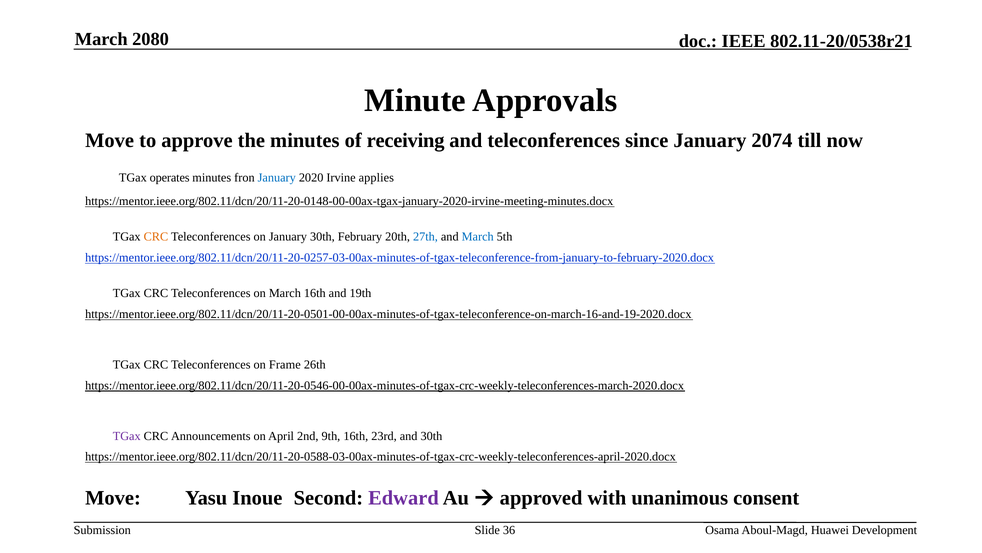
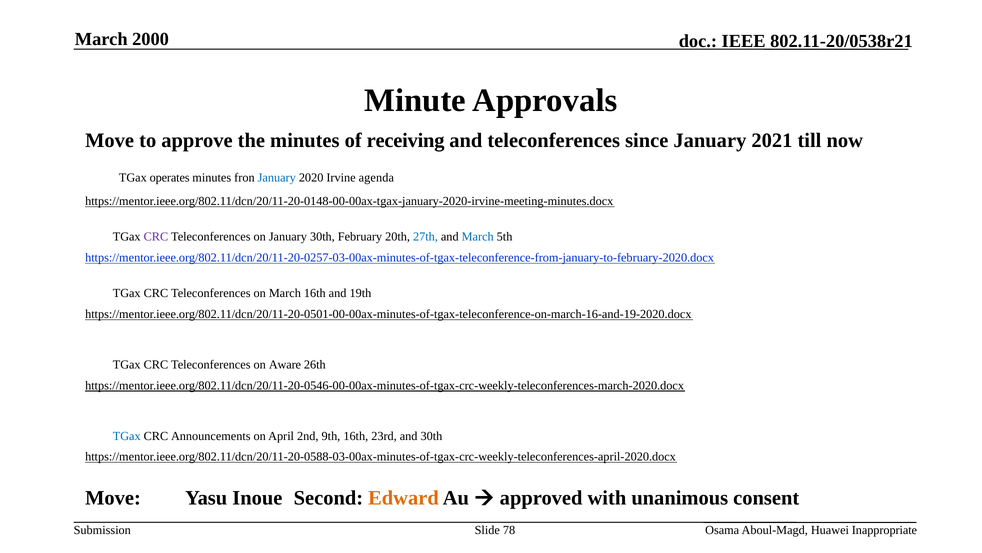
2080: 2080 -> 2000 (151, 39)
2074: 2074 -> 2021 (772, 140)
applies: applies -> agenda (376, 178)
CRC colour: orange -> purple (156, 237)
Frame: Frame -> Aware (285, 364)
TGax colour: purple -> blue (127, 435)
Edward colour: purple -> orange (403, 497)
36: 36 -> 78 (509, 530)
Development: Development -> Inappropriate (884, 530)
